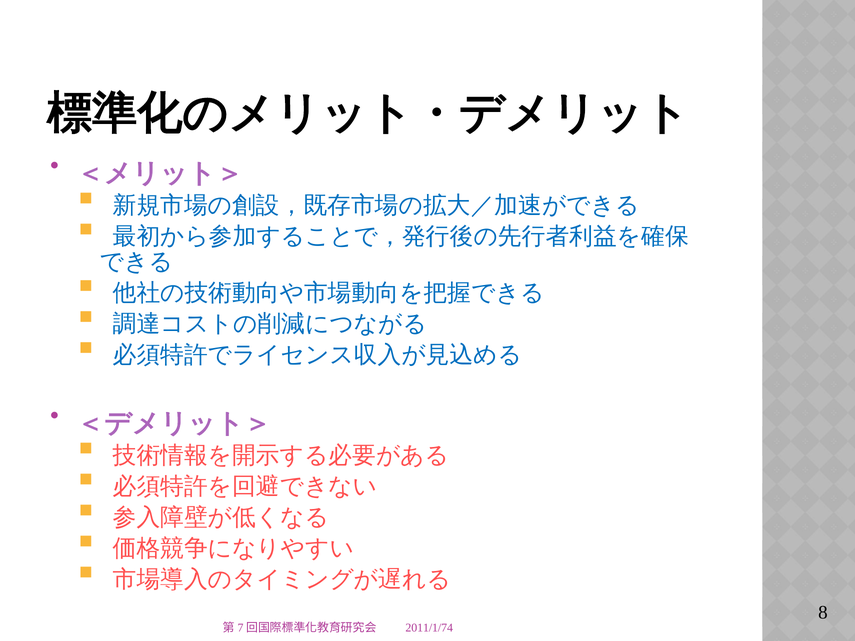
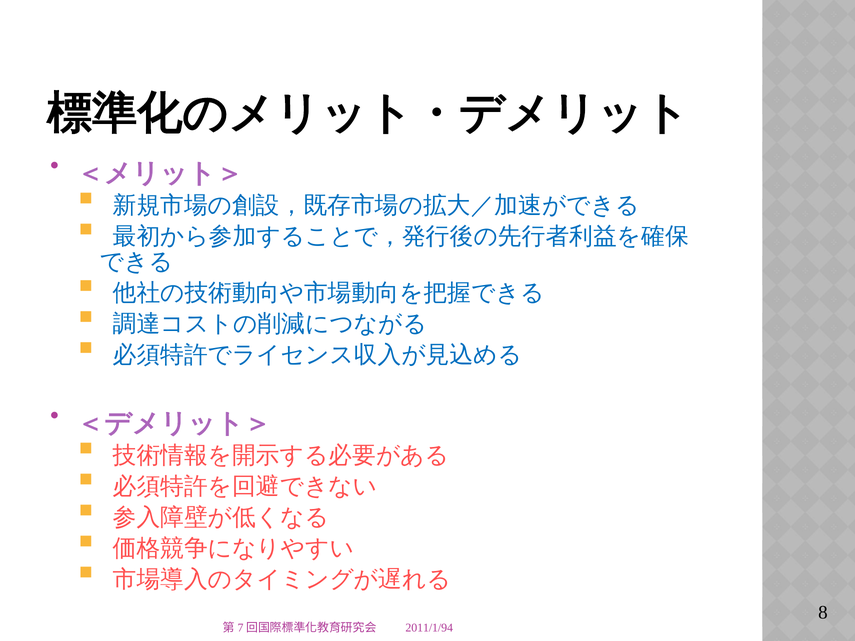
2011/1/74: 2011/1/74 -> 2011/1/94 (429, 628)
